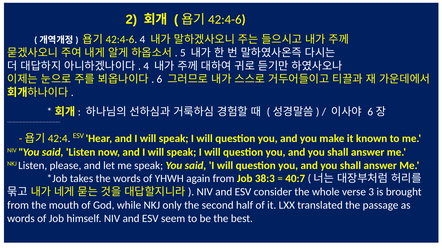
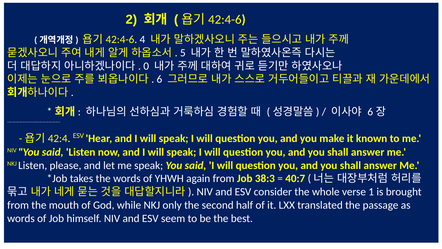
4: 4 -> 0 (146, 66)
3: 3 -> 1 (371, 192)
